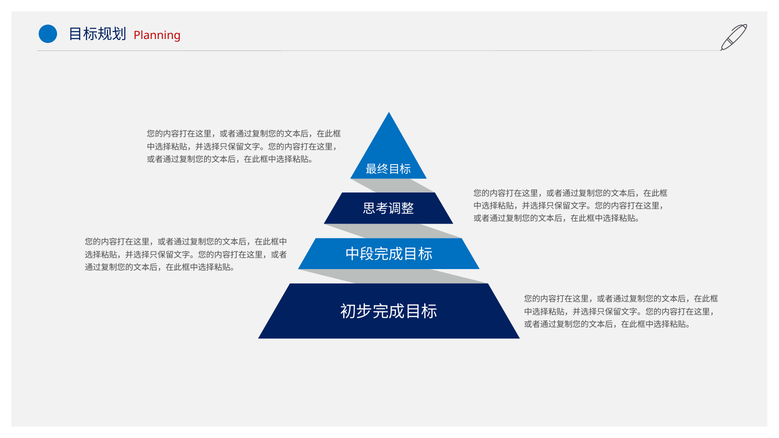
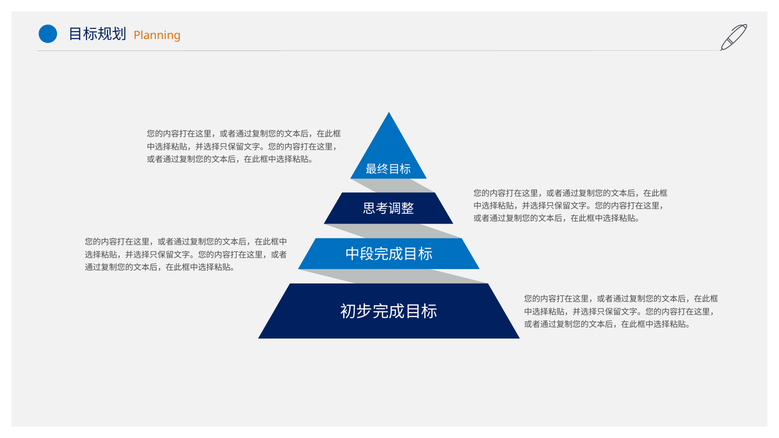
Planning colour: red -> orange (157, 36)
